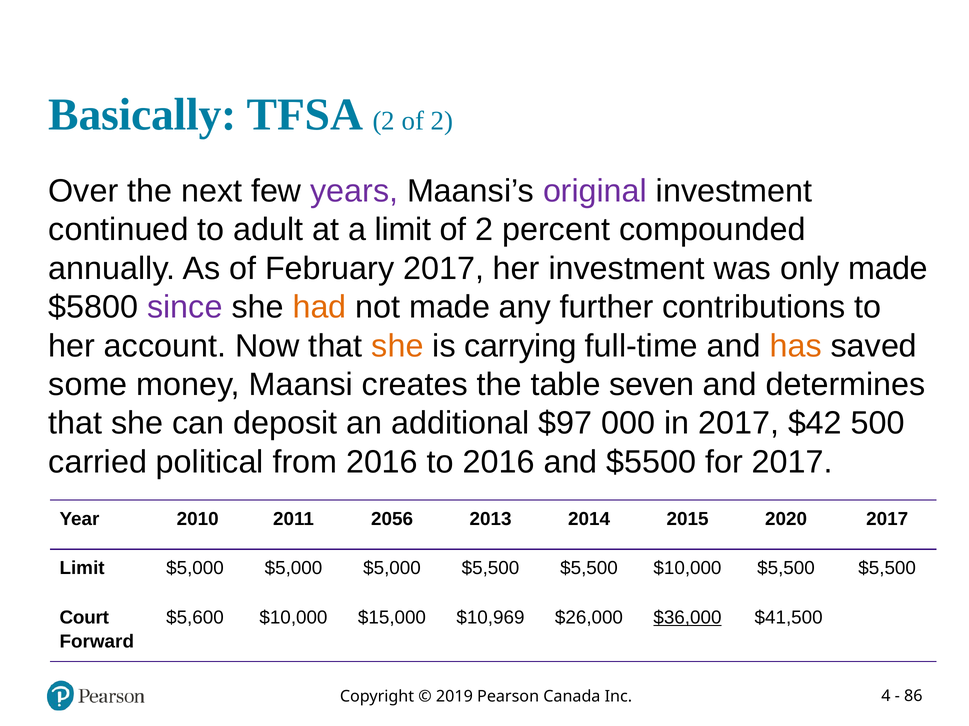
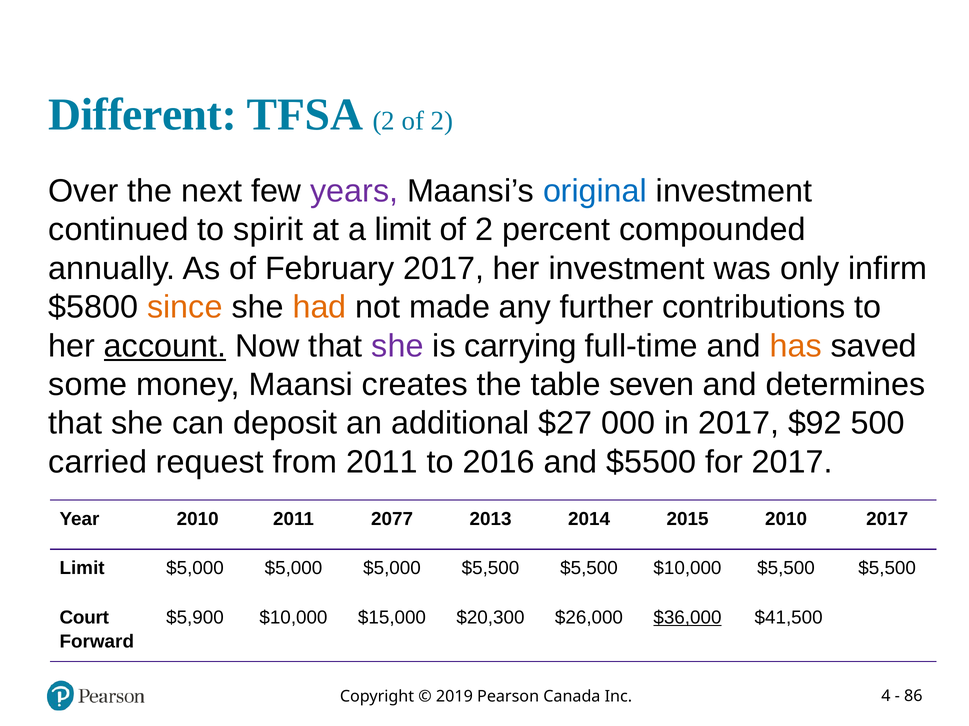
Basically: Basically -> Different (142, 115)
original colour: purple -> blue (595, 191)
adult: adult -> spirit (268, 230)
only made: made -> infirm (888, 269)
since colour: purple -> orange (185, 308)
account underline: none -> present (165, 346)
she colour: orange -> purple (397, 346)
$97: $97 -> $27 (565, 424)
$42: $42 -> $92 (815, 424)
political: political -> request (210, 463)
from 2016: 2016 -> 2011 (382, 463)
2056: 2056 -> 2077 (392, 520)
2015 2020: 2020 -> 2010 (786, 520)
$5,600: $5,600 -> $5,900 (195, 618)
$10,969: $10,969 -> $20,300 (490, 618)
